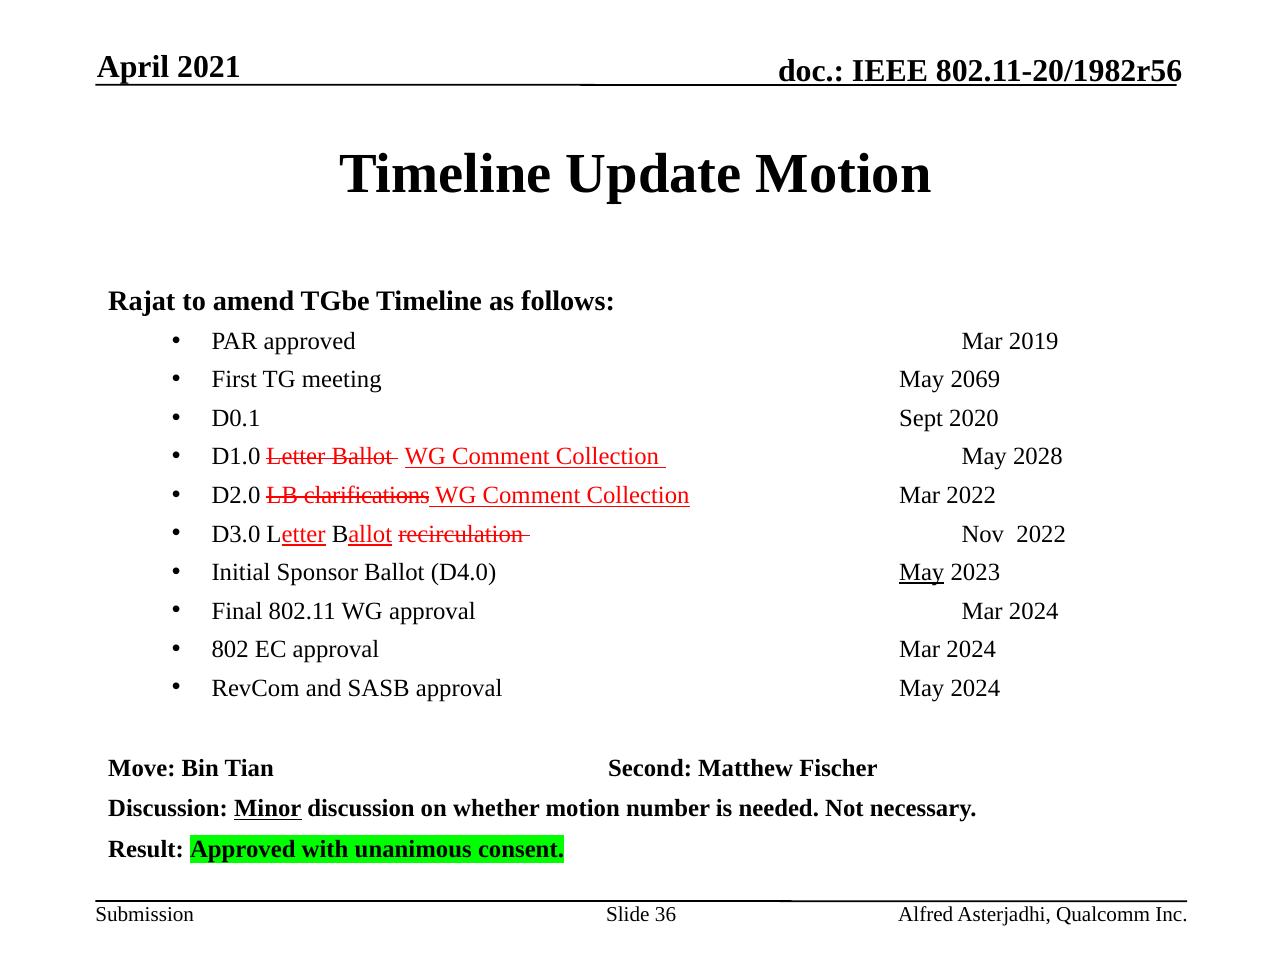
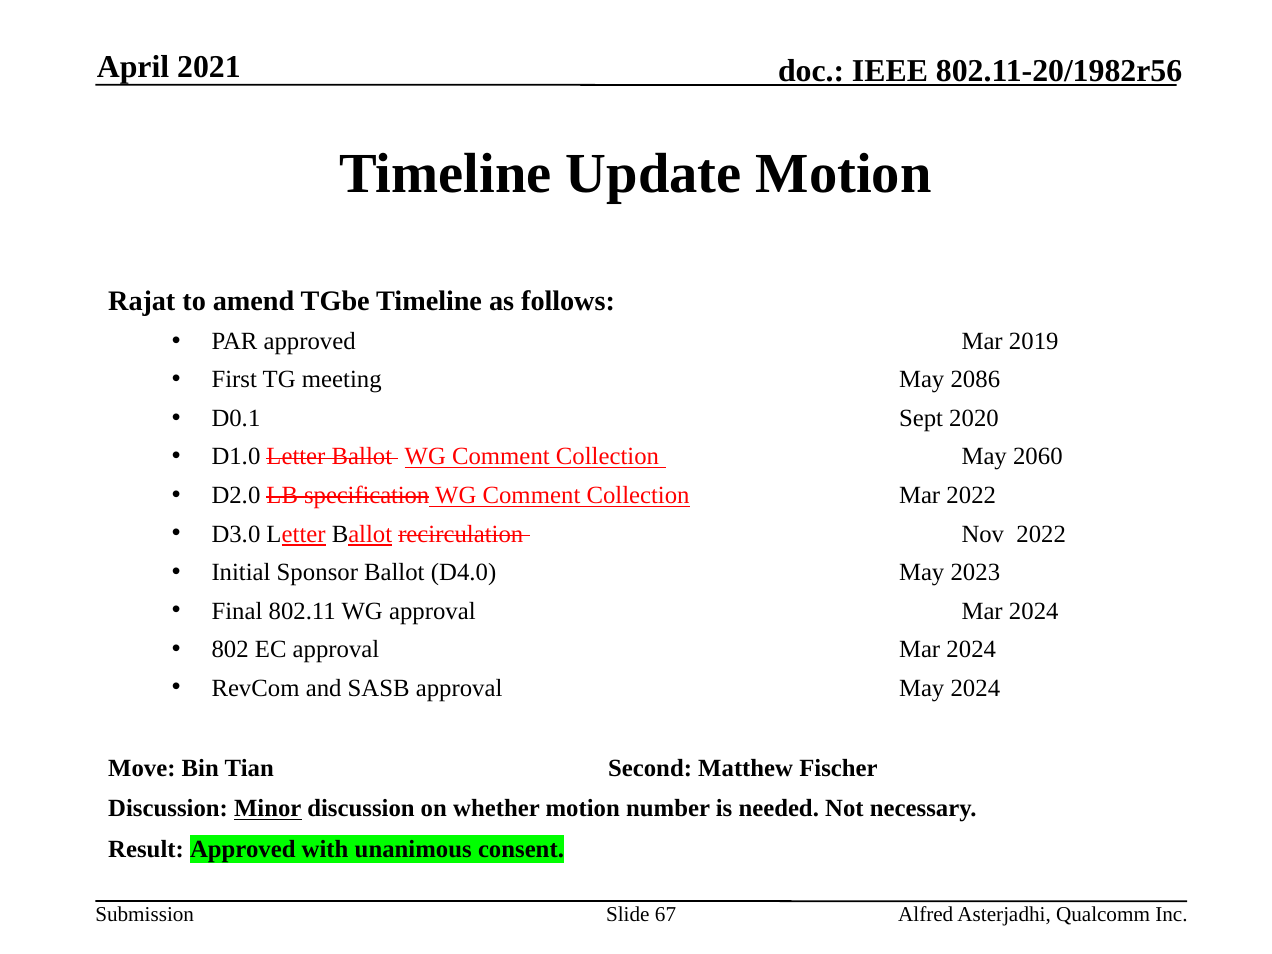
2069: 2069 -> 2086 (975, 380)
2028: 2028 -> 2060 (1038, 457)
clarifications: clarifications -> specification (367, 495)
May underline: present -> none (922, 572)
36: 36 -> 67 (666, 915)
